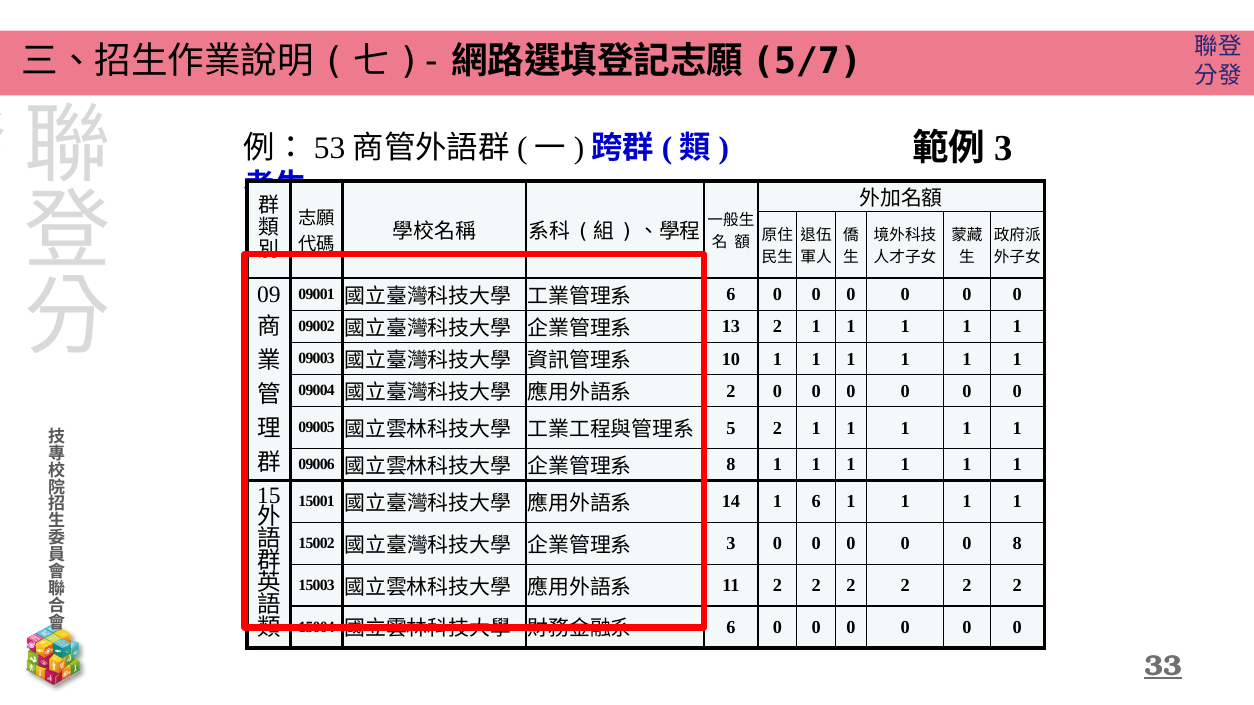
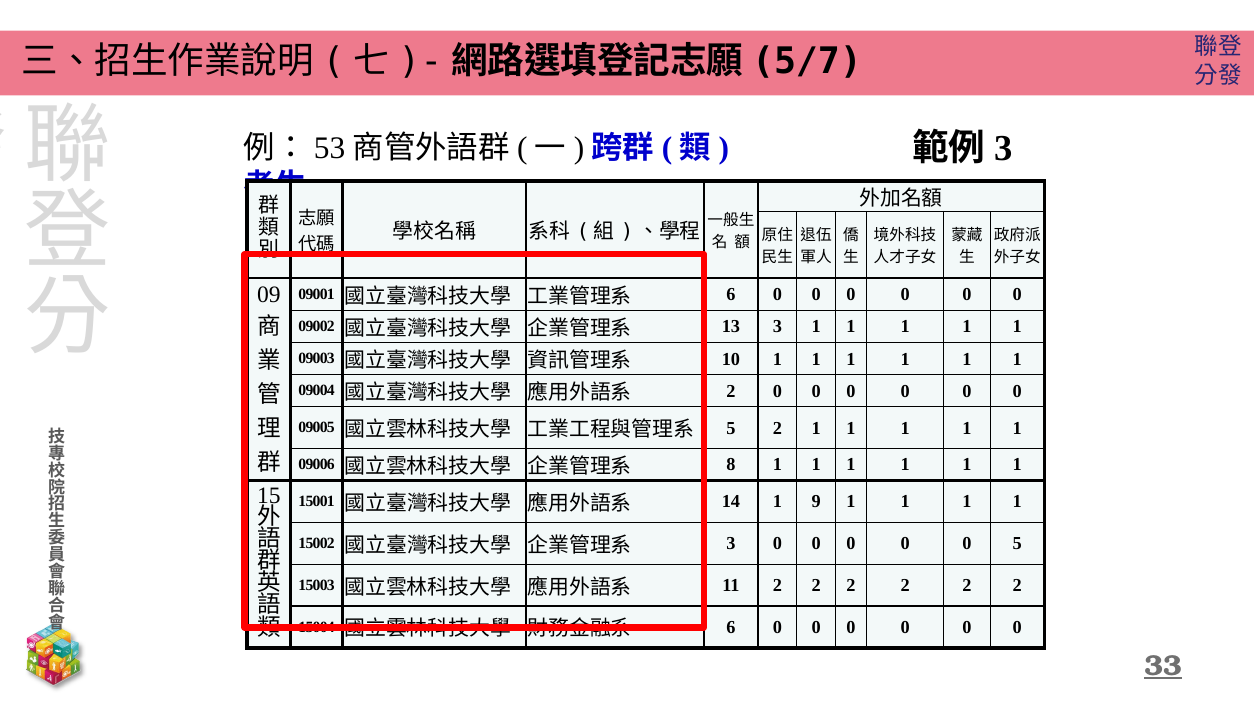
13 2: 2 -> 3 (777, 327)
1 6: 6 -> 9 (816, 502)
0 8: 8 -> 5 (1017, 544)
